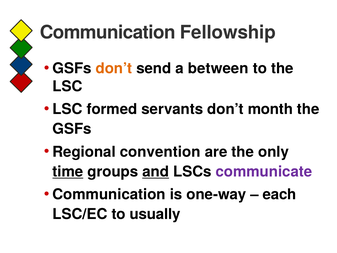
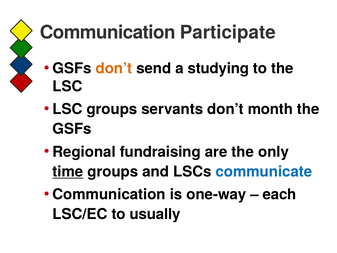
Fellowship: Fellowship -> Participate (228, 32)
between: between -> studying (218, 68)
LSC formed: formed -> groups (112, 109)
convention: convention -> fundraising (160, 152)
and underline: present -> none (156, 171)
communicate colour: purple -> blue (264, 171)
